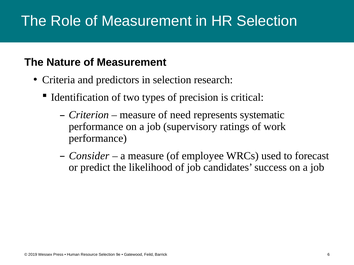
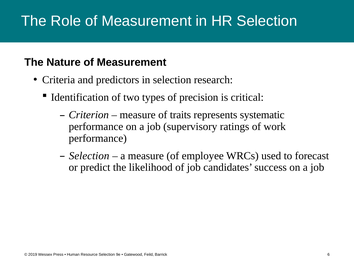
need: need -> traits (180, 115)
Consider: Consider -> Selection (89, 156)
